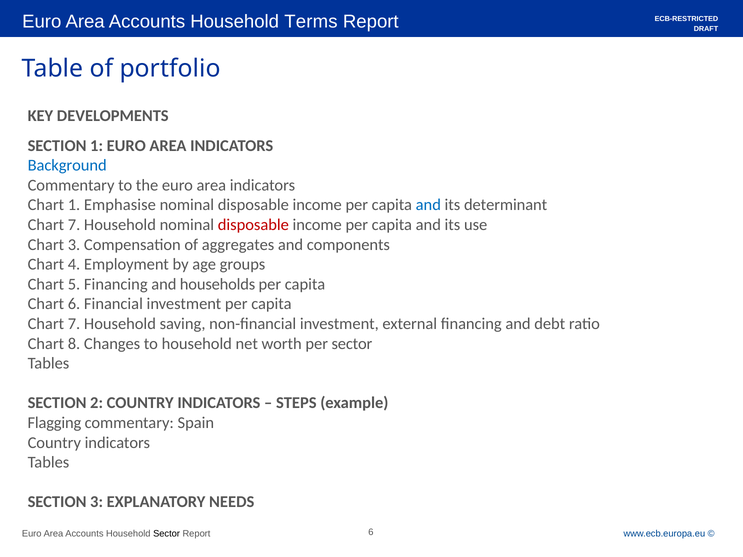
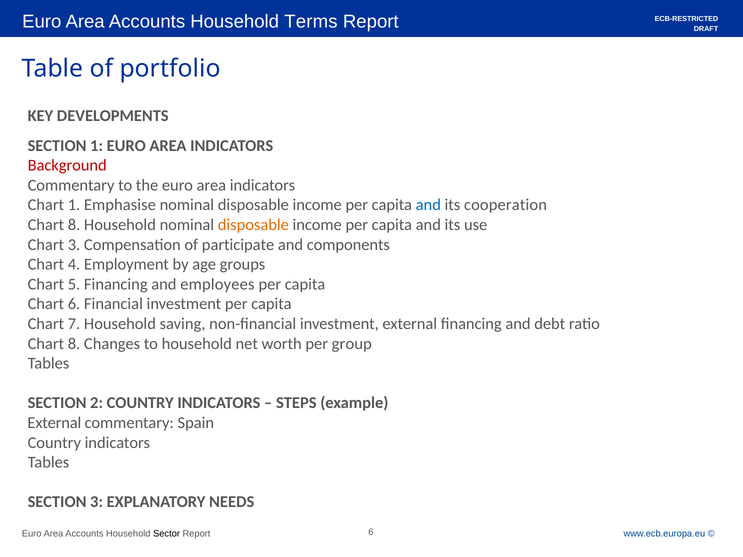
Background colour: blue -> red (67, 166)
determinant: determinant -> cooperation (506, 205)
7: 7 -> 8 (74, 225)
disposable colour: red -> orange (253, 225)
aggregates: aggregates -> participate (238, 245)
households: households -> employees (217, 284)
per sector: sector -> group (352, 344)
Flagging: Flagging -> External (54, 423)
